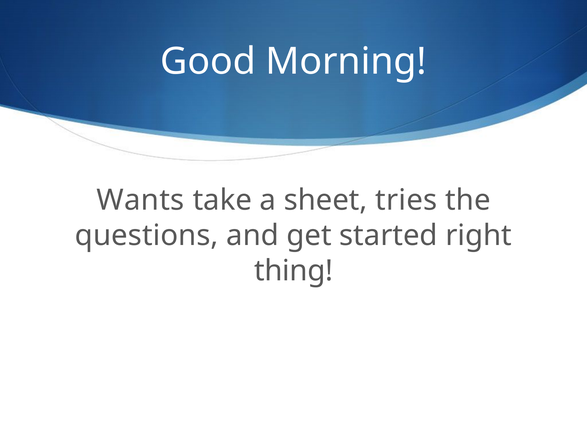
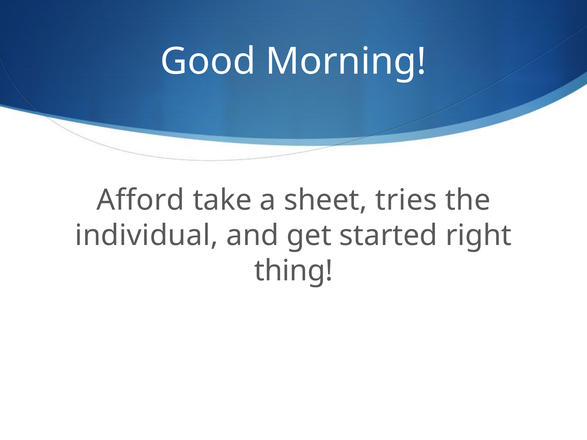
Wants: Wants -> Afford (141, 200)
questions: questions -> individual (147, 236)
